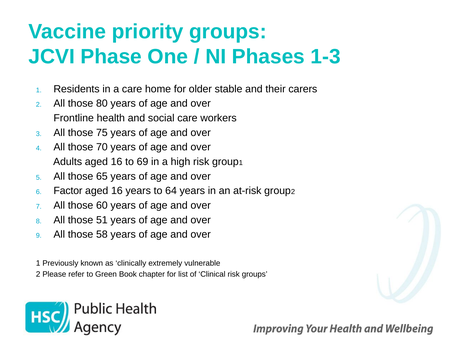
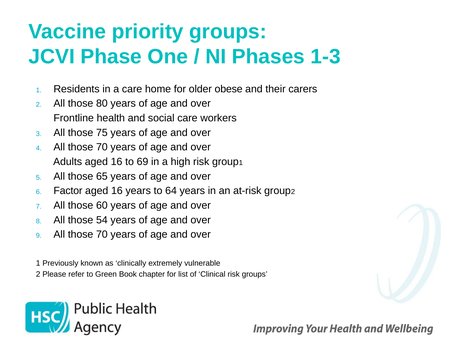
stable: stable -> obese (229, 89)
51: 51 -> 54 (102, 220)
58: 58 -> 70 (102, 235)
